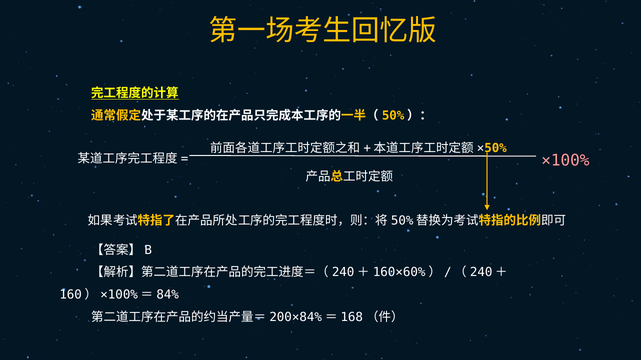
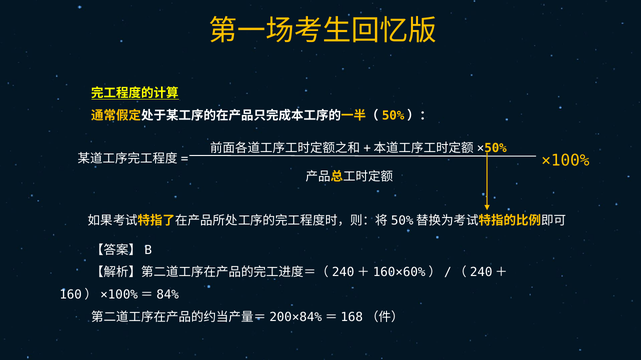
×100% colour: pink -> yellow (565, 161)
